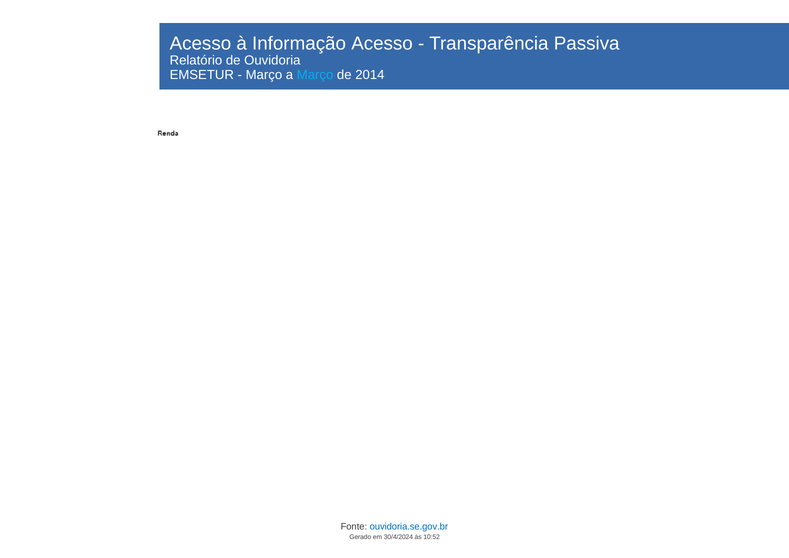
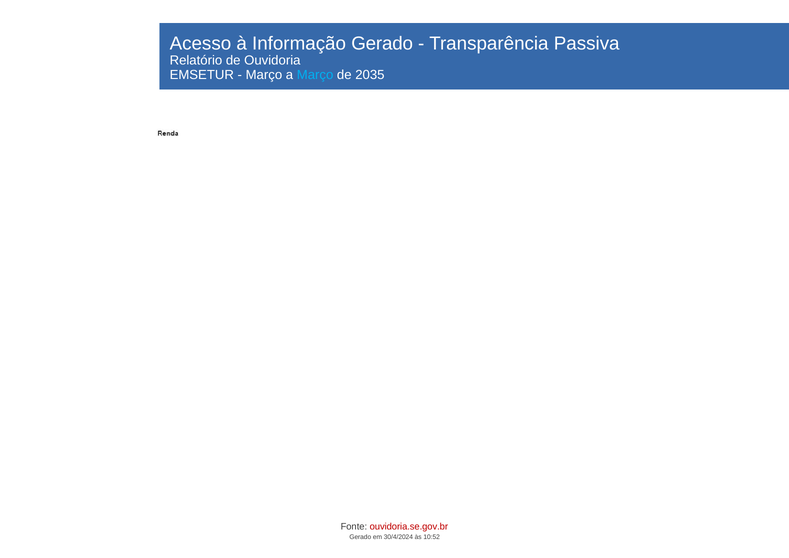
Informação Acesso: Acesso -> Gerado (382, 44)
2014: 2014 -> 2035 (370, 75)
ouvidoria.se.gov.br colour: blue -> red (409, 527)
